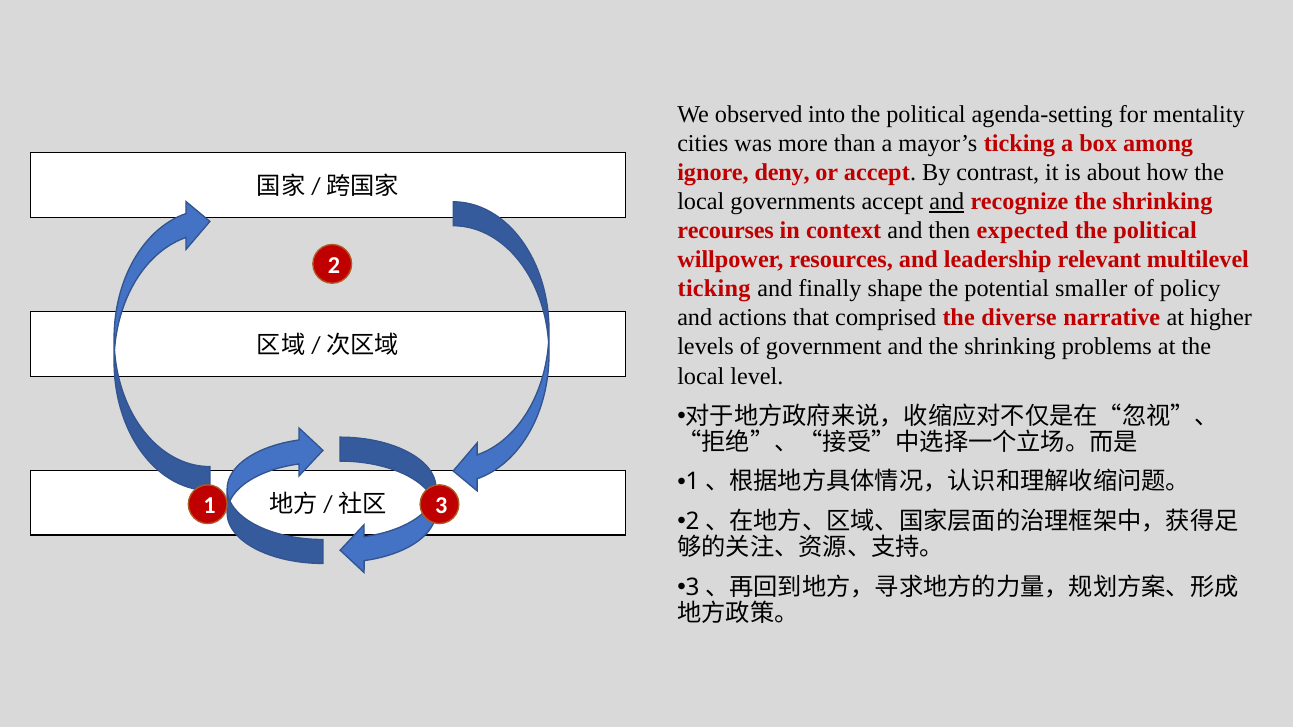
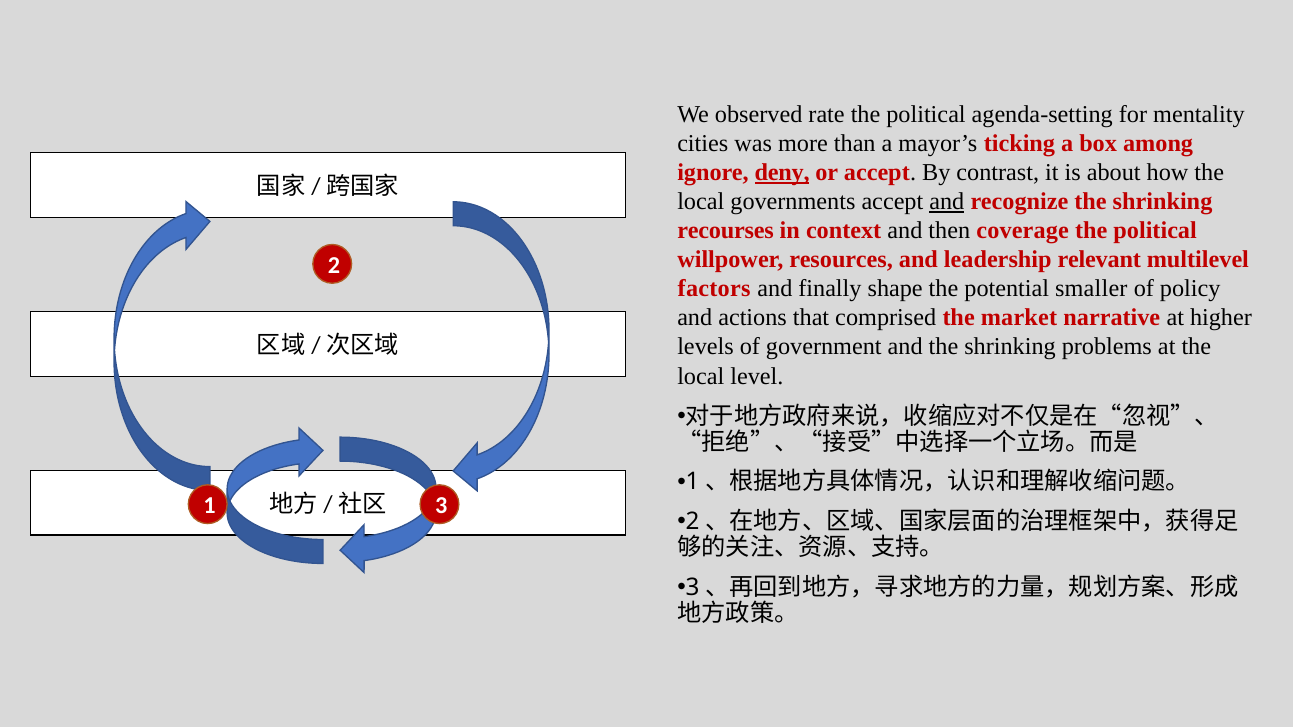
into: into -> rate (827, 114)
deny underline: none -> present (782, 173)
expected: expected -> coverage (1023, 231)
ticking: ticking -> factors (714, 289)
diverse: diverse -> market (1019, 318)
